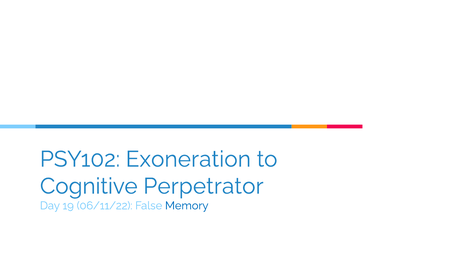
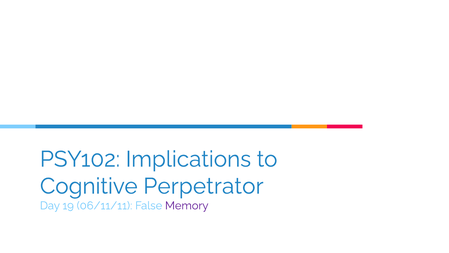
Exoneration: Exoneration -> Implications (188, 159)
06/11/22: 06/11/22 -> 06/11/11 (104, 205)
Memory colour: blue -> purple (187, 205)
